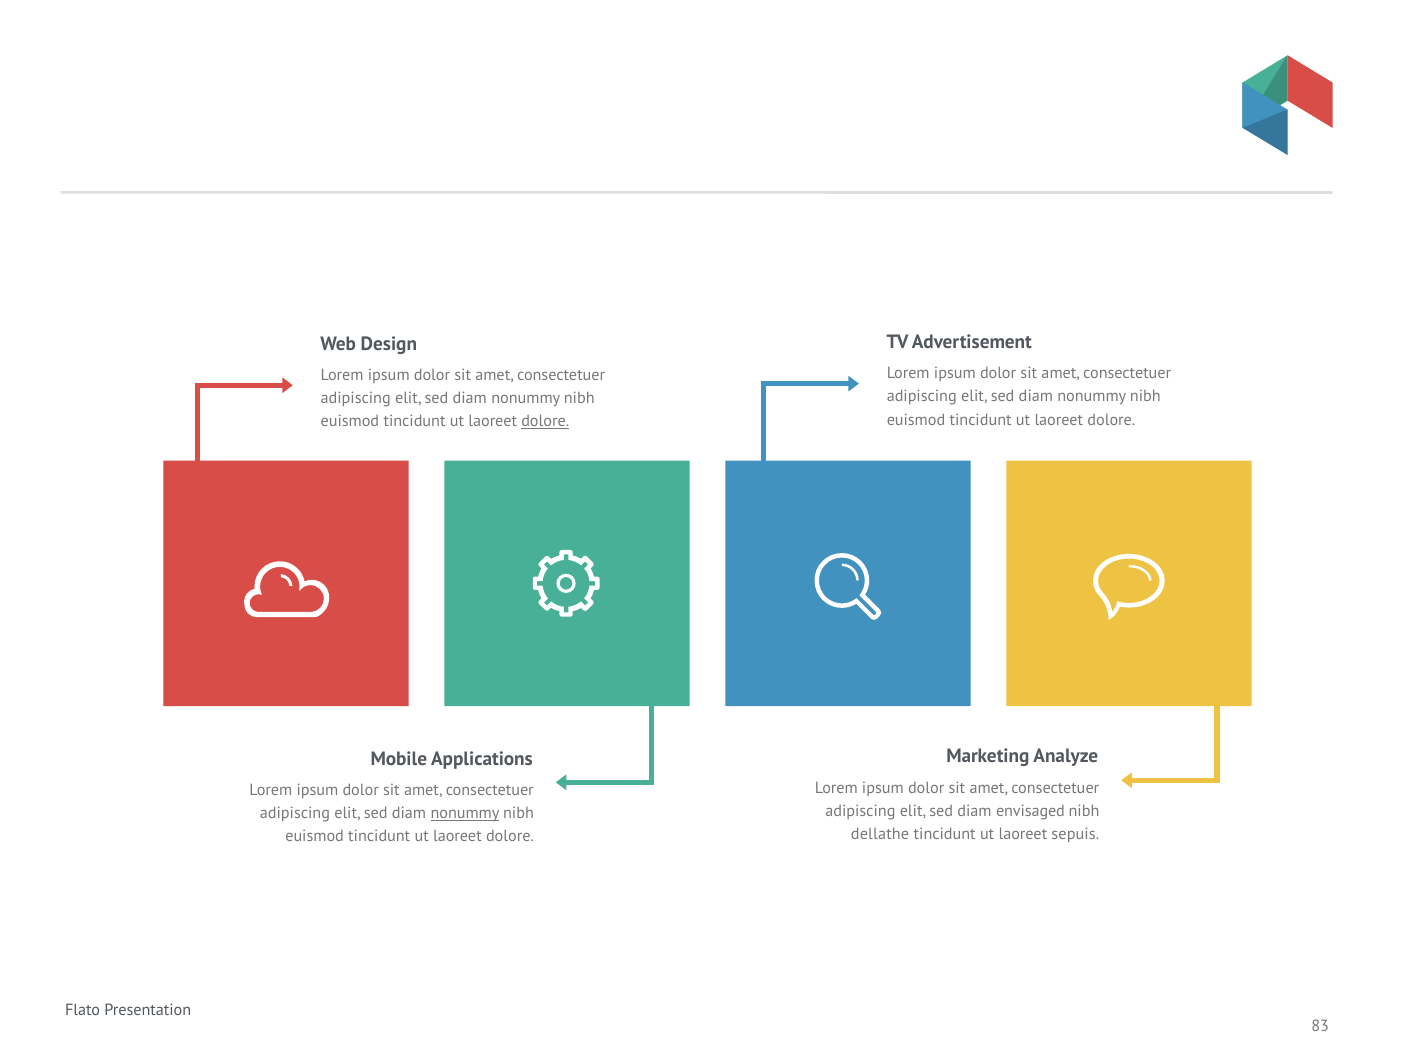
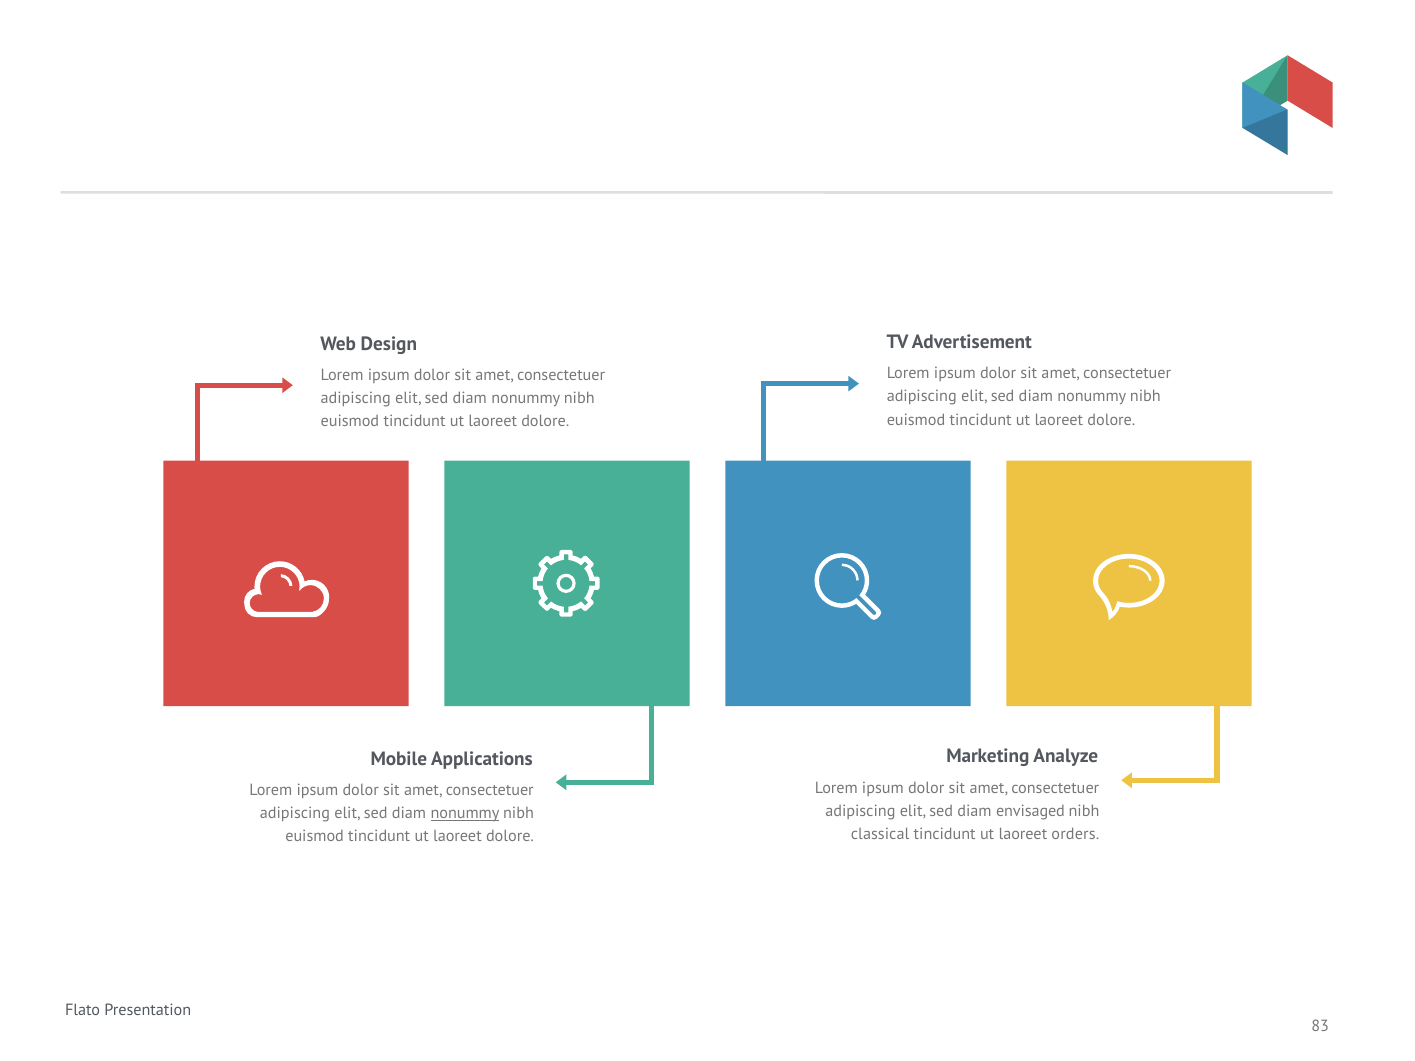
dolore underline: present -> none (545, 422)
dellathe: dellathe -> classical (880, 835)
sepuis: sepuis -> orders (1075, 835)
